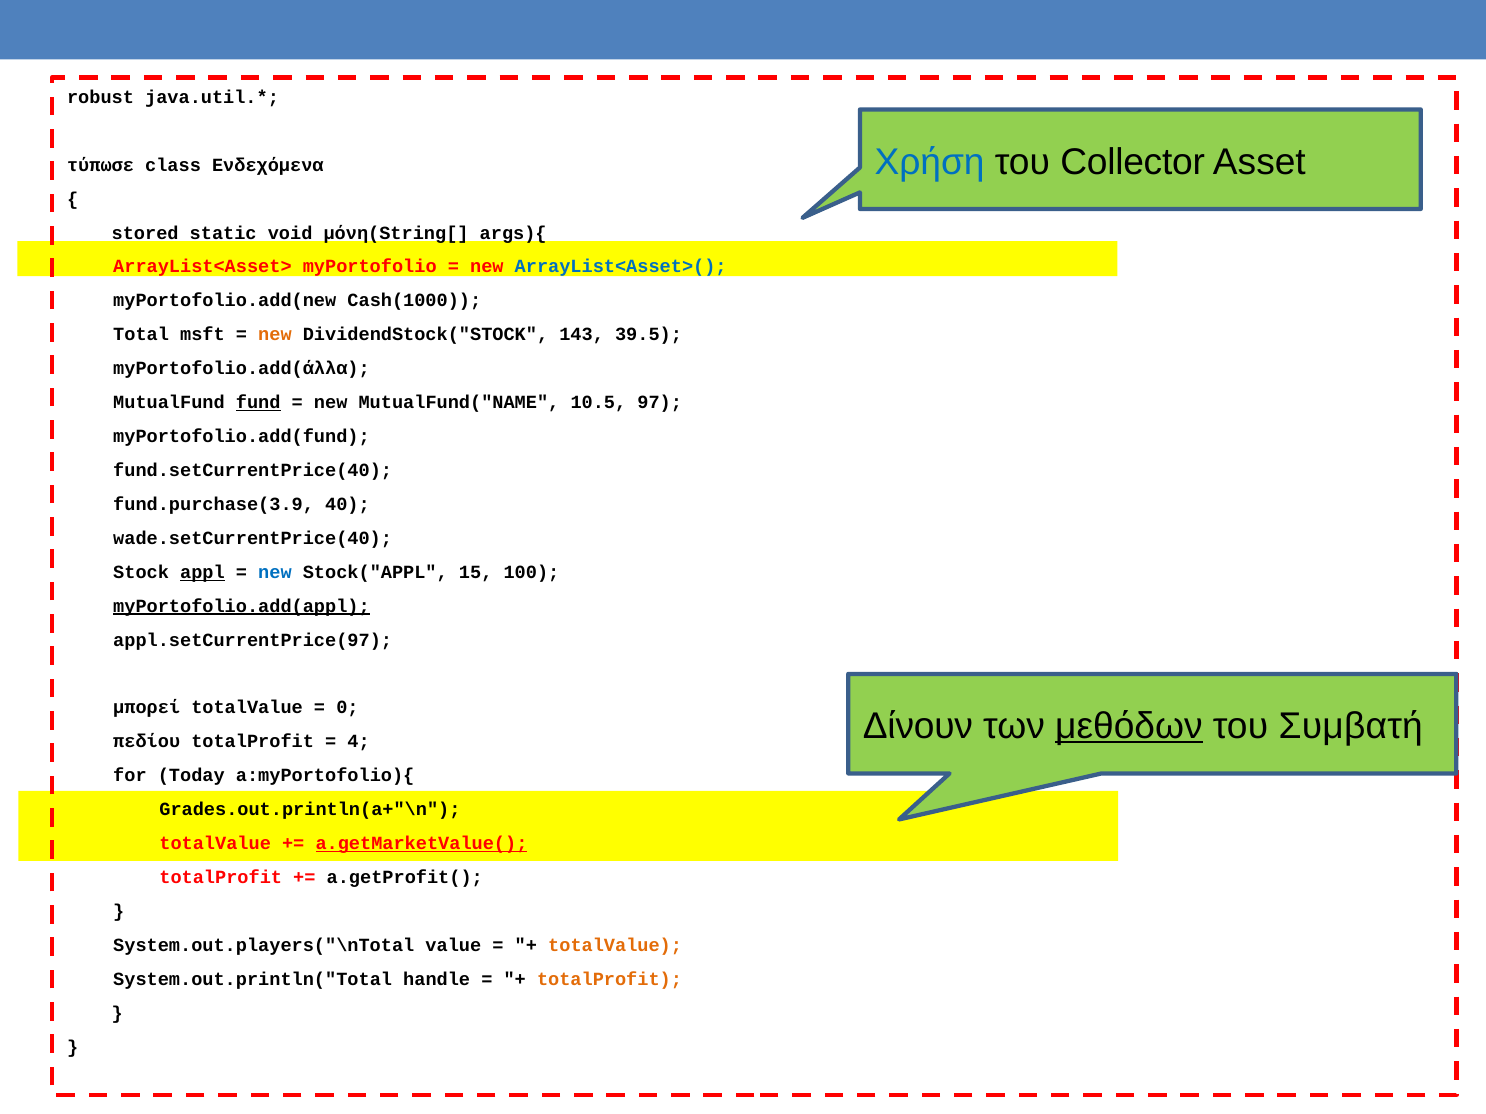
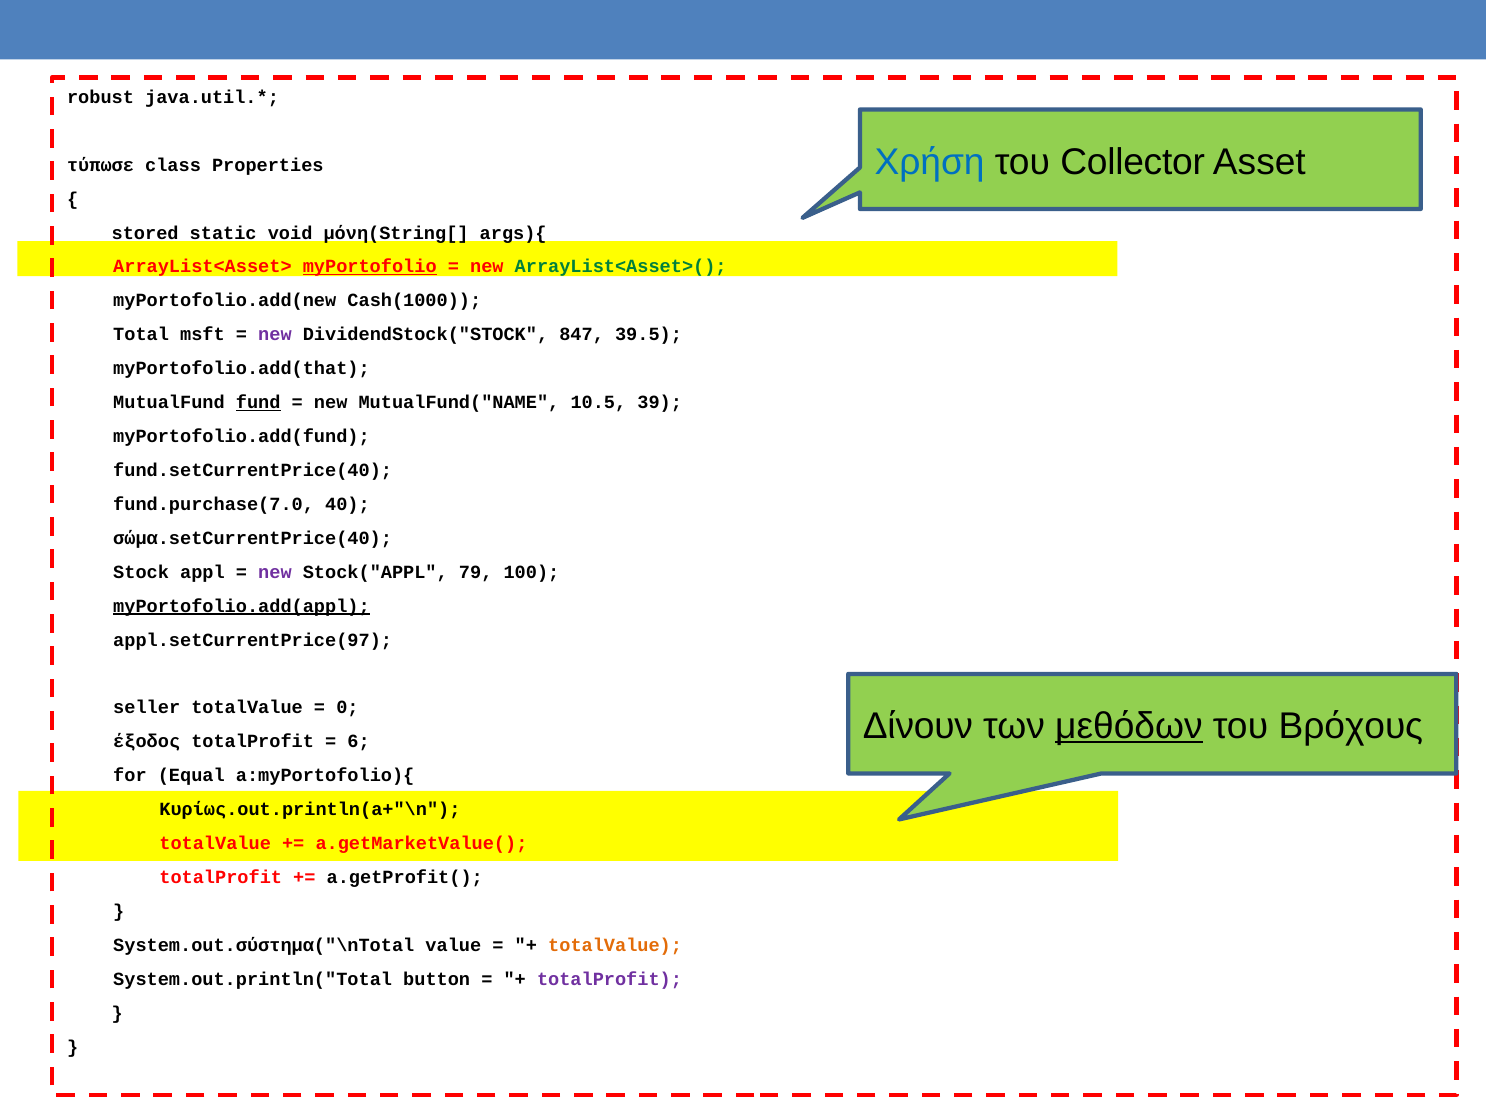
Ενδεχόμενα: Ενδεχόμενα -> Properties (268, 165)
myPortofolio underline: none -> present (370, 267)
ArrayList<Asset>( colour: blue -> green (621, 267)
new colour: orange -> purple (275, 335)
143: 143 -> 847 (582, 335)
myPortofolio.add(άλλα: myPortofolio.add(άλλα -> myPortofolio.add(that (241, 369)
97: 97 -> 39 (660, 403)
fund.purchase(3.9: fund.purchase(3.9 -> fund.purchase(7.0 (214, 504)
wade.setCurrentPrice(40: wade.setCurrentPrice(40 -> σώμα.setCurrentPrice(40 (253, 538)
appl underline: present -> none (202, 572)
new colour: blue -> purple (275, 572)
15: 15 -> 79 (476, 572)
μπορεί: μπορεί -> seller (147, 708)
Συμβατή: Συμβατή -> Βρόχους (1351, 727)
πεδίου: πεδίου -> έξοδος (147, 742)
4: 4 -> 6 (359, 742)
Today: Today -> Equal (191, 776)
Grades.out.println(a+"\n: Grades.out.println(a+"\n -> Κυρίως.out.println(a+"\n (310, 810)
a.getMarketValue( underline: present -> none (421, 844)
System.out.players("\nTotal: System.out.players("\nTotal -> System.out.σύστημα("\nTotal (264, 946)
handle: handle -> button (437, 980)
totalProfit colour: orange -> purple (610, 980)
